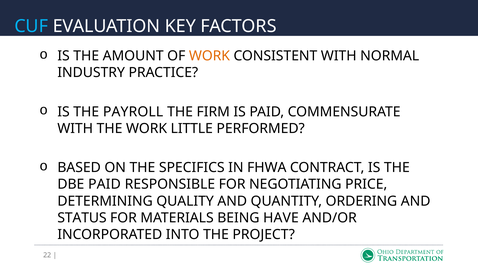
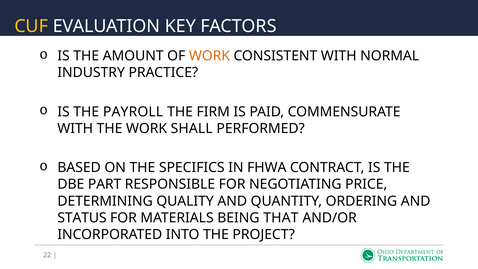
CUF colour: light blue -> yellow (31, 26)
LITTLE: LITTLE -> SHALL (192, 128)
DBE PAID: PAID -> PART (105, 184)
HAVE: HAVE -> THAT (281, 218)
